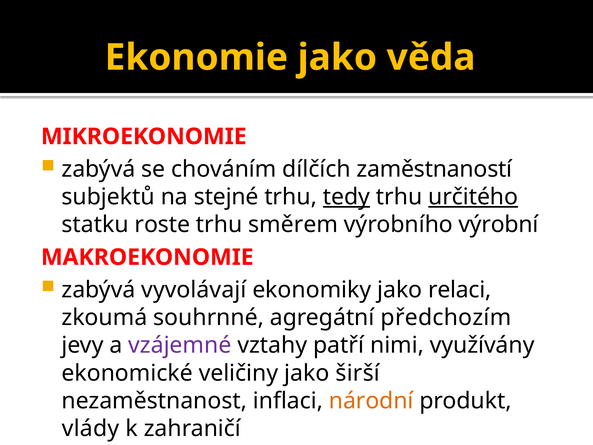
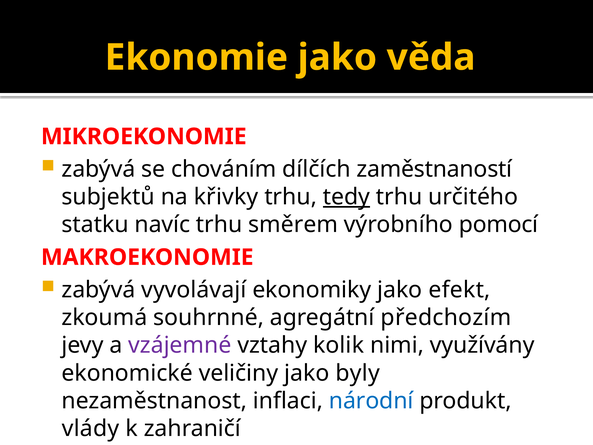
stejné: stejné -> křivky (226, 197)
určitého underline: present -> none (473, 197)
roste: roste -> navíc (162, 224)
výrobní: výrobní -> pomocí (498, 224)
relaci: relaci -> efekt (459, 290)
patří: patří -> kolik (339, 345)
širší: širší -> byly (358, 373)
národní colour: orange -> blue (371, 401)
